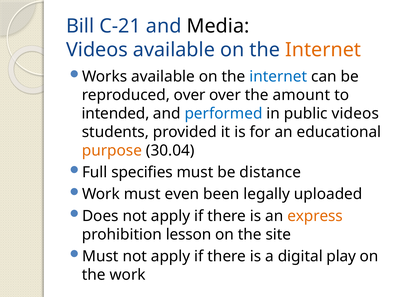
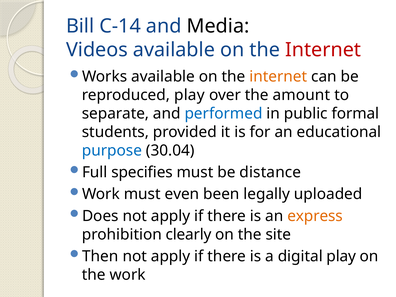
C-21: C-21 -> C-14 (120, 26)
Internet colour: orange -> red (323, 50)
internet colour: blue -> orange (278, 77)
reproduced over: over -> play (189, 95)
intended: intended -> separate (115, 114)
public videos: videos -> formal (355, 114)
purpose colour: orange -> blue (112, 151)
lesson: lesson -> clearly (189, 234)
Must: Must -> Then (100, 256)
